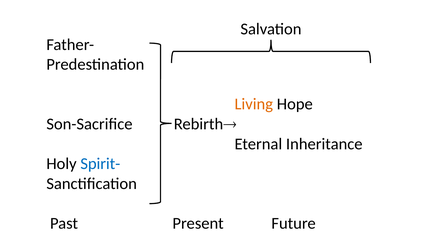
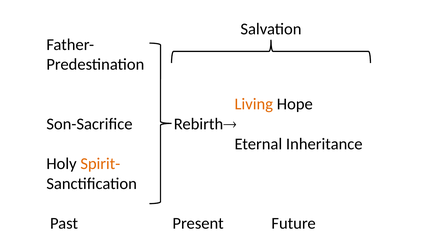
Spirit- colour: blue -> orange (100, 164)
